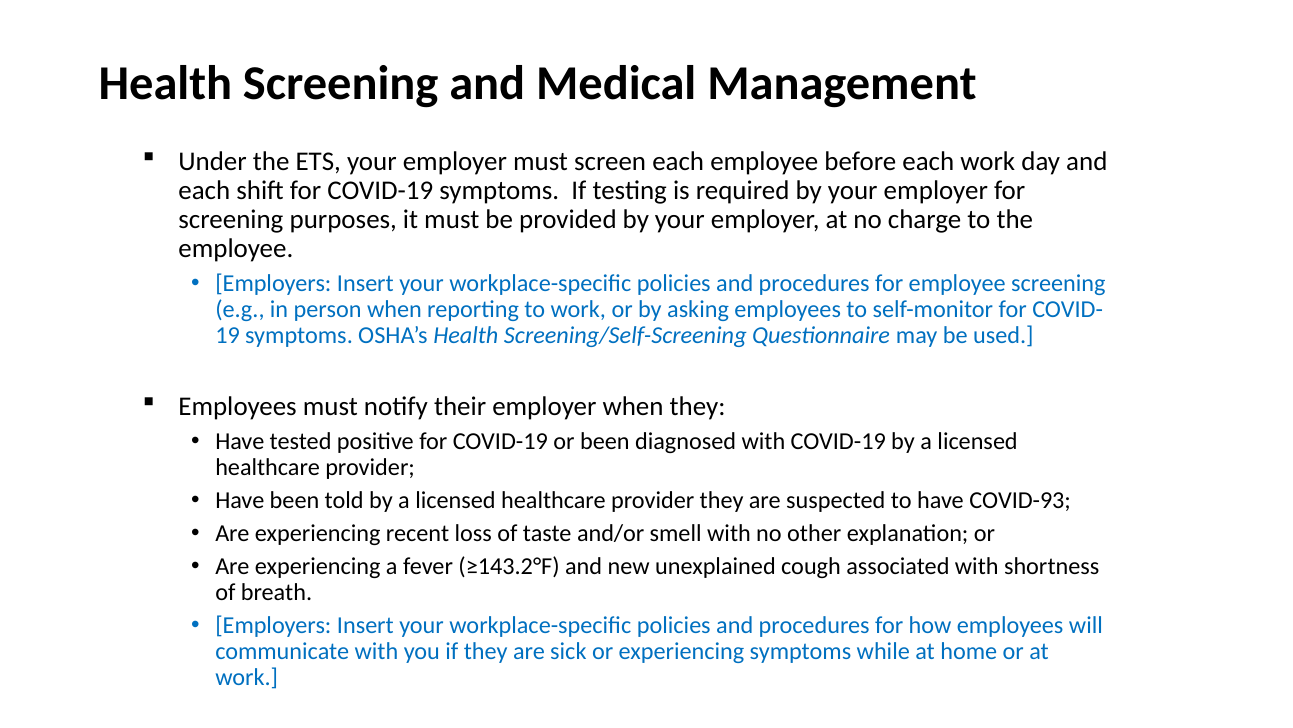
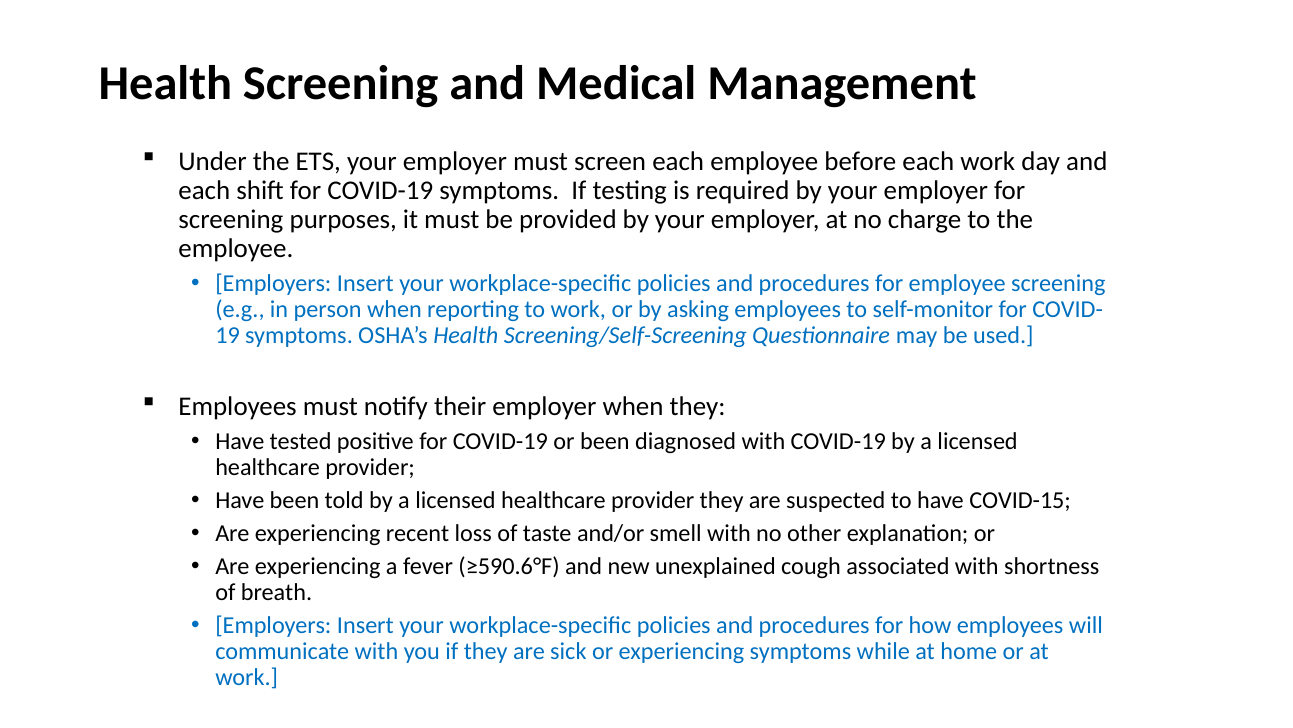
COVID-93: COVID-93 -> COVID-15 (1020, 500)
≥143.2°F: ≥143.2°F -> ≥590.6°F (509, 566)
